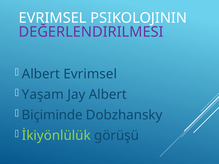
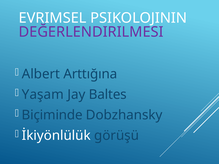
Albert Evrimsel: Evrimsel -> Arttığına (90, 74)
Jay Albert: Albert -> Baltes (108, 95)
İkiyönlülük colour: light green -> white (56, 136)
